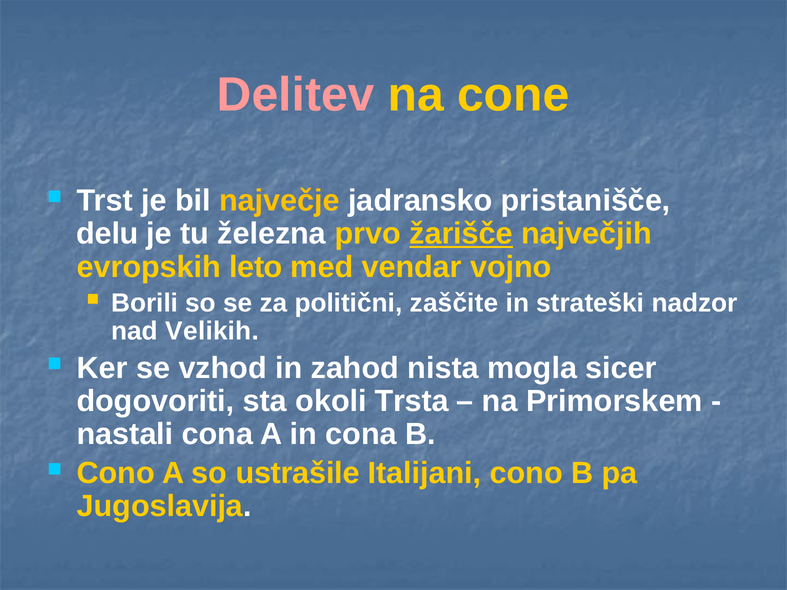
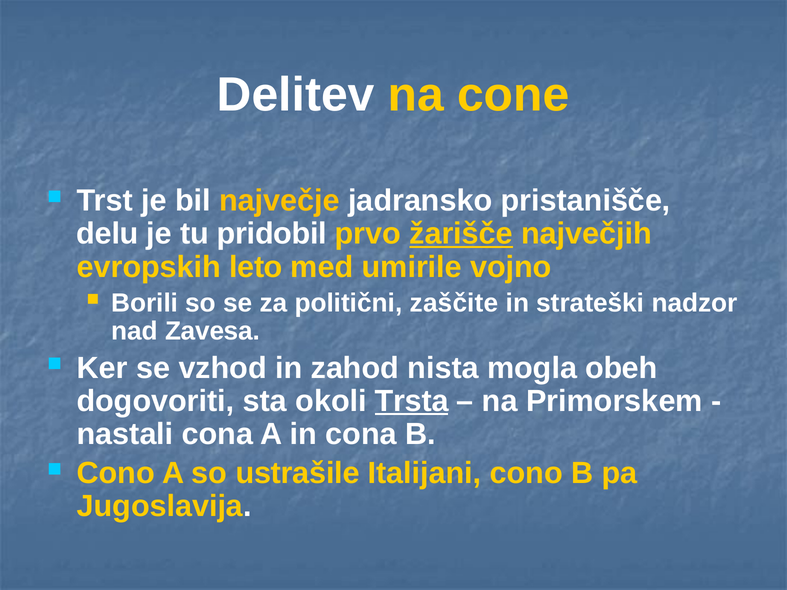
Delitev colour: pink -> white (296, 95)
železna: železna -> pridobil (272, 234)
vendar: vendar -> umirile (412, 267)
Velikih: Velikih -> Zavesa (212, 331)
sicer: sicer -> obeh (621, 368)
Trsta underline: none -> present (412, 401)
